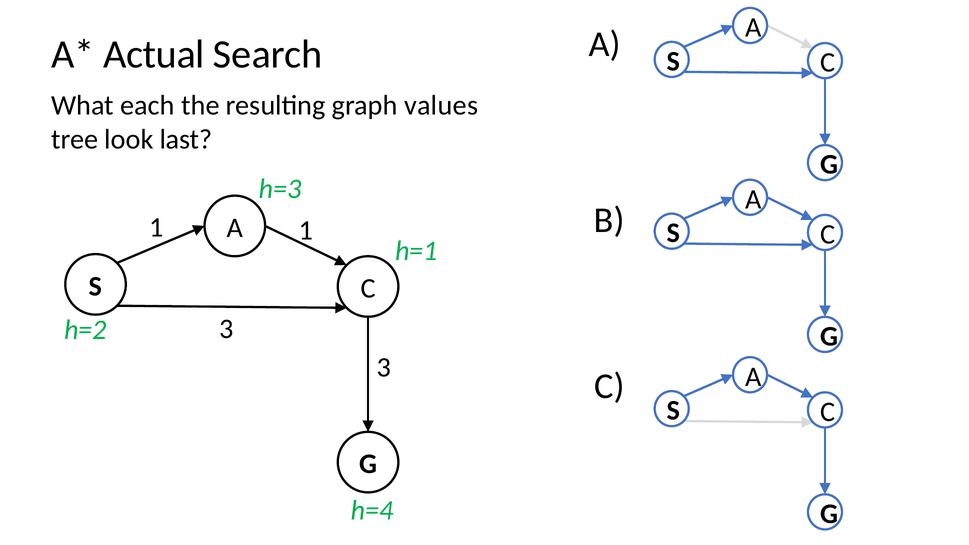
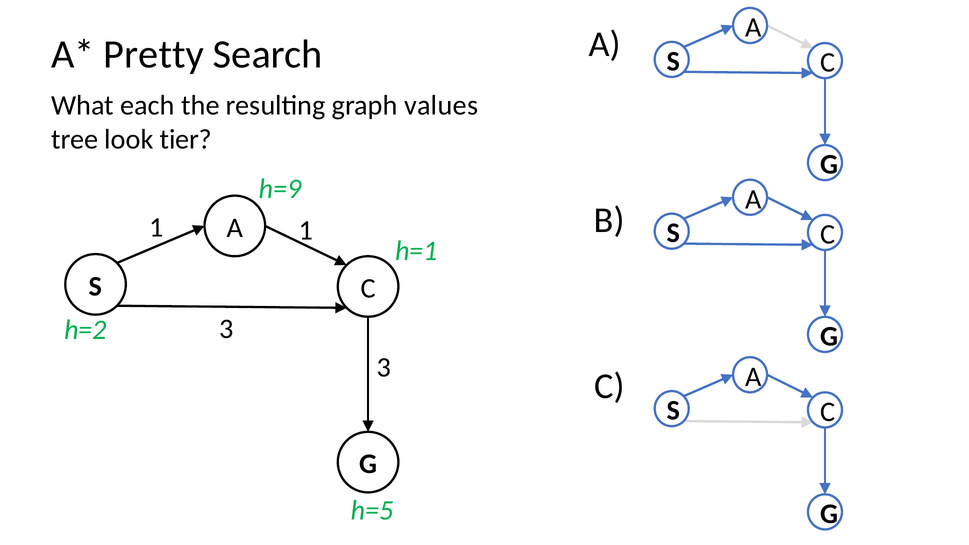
Actual: Actual -> Pretty (154, 54)
last: last -> tier (186, 140)
h=3: h=3 -> h=9 (280, 189)
h=4: h=4 -> h=5 (372, 510)
